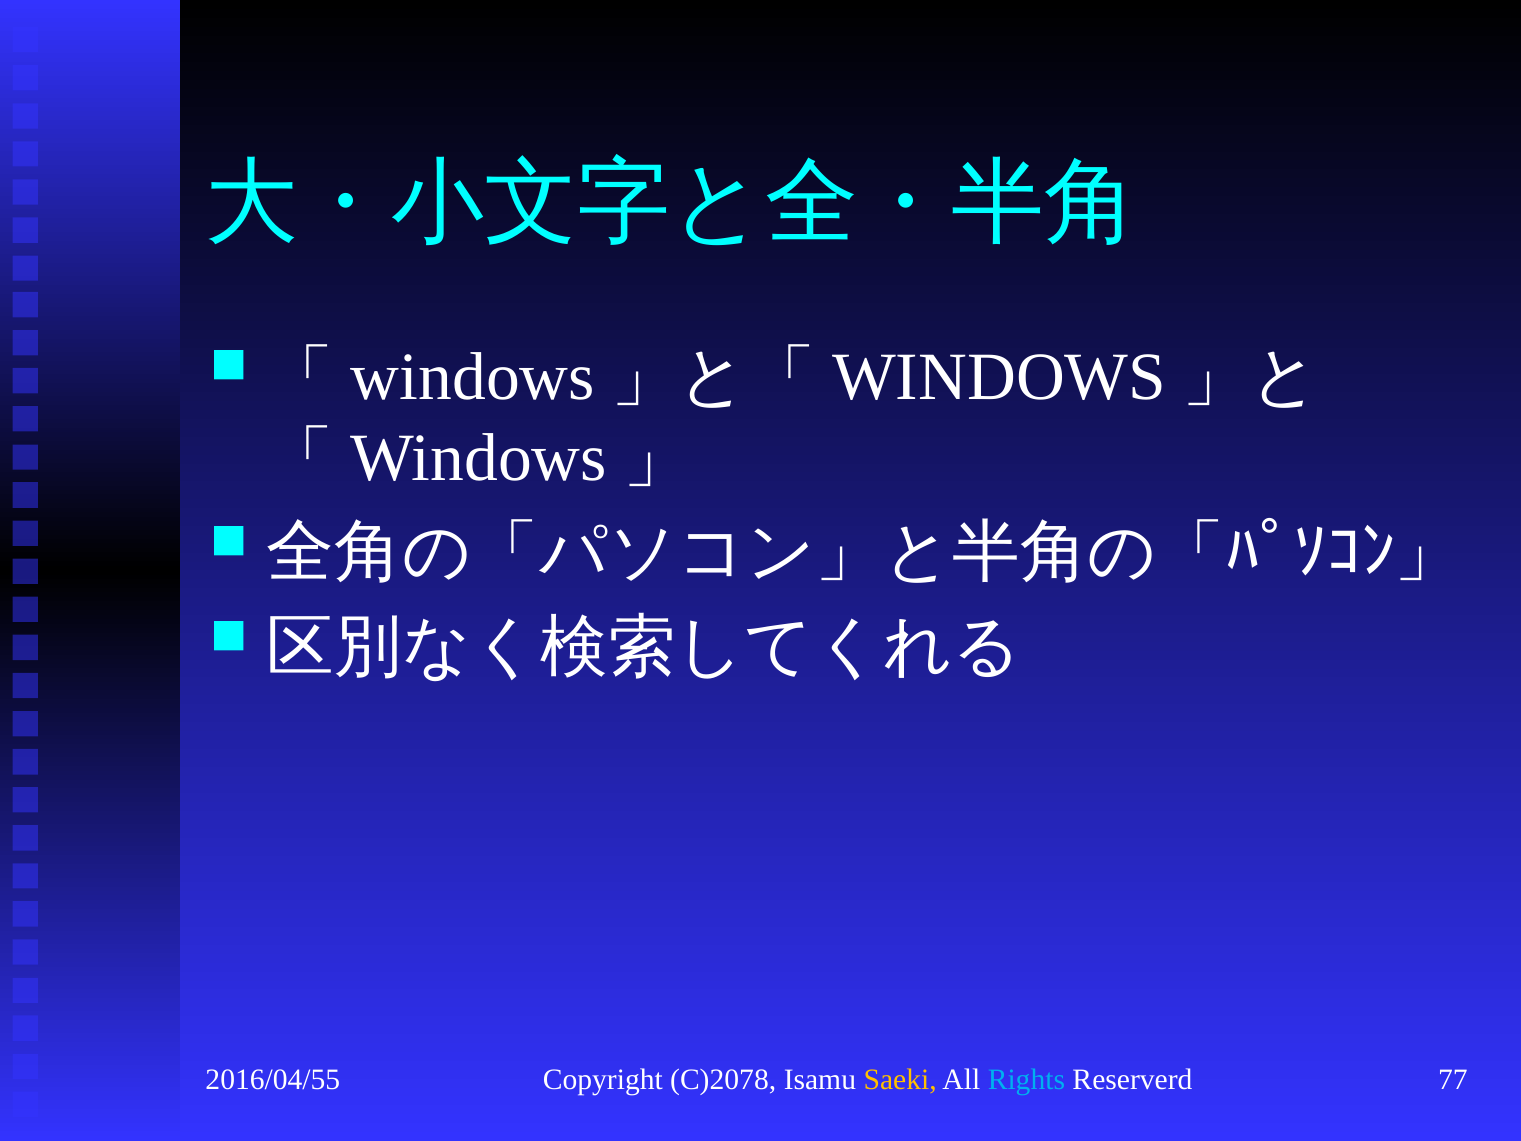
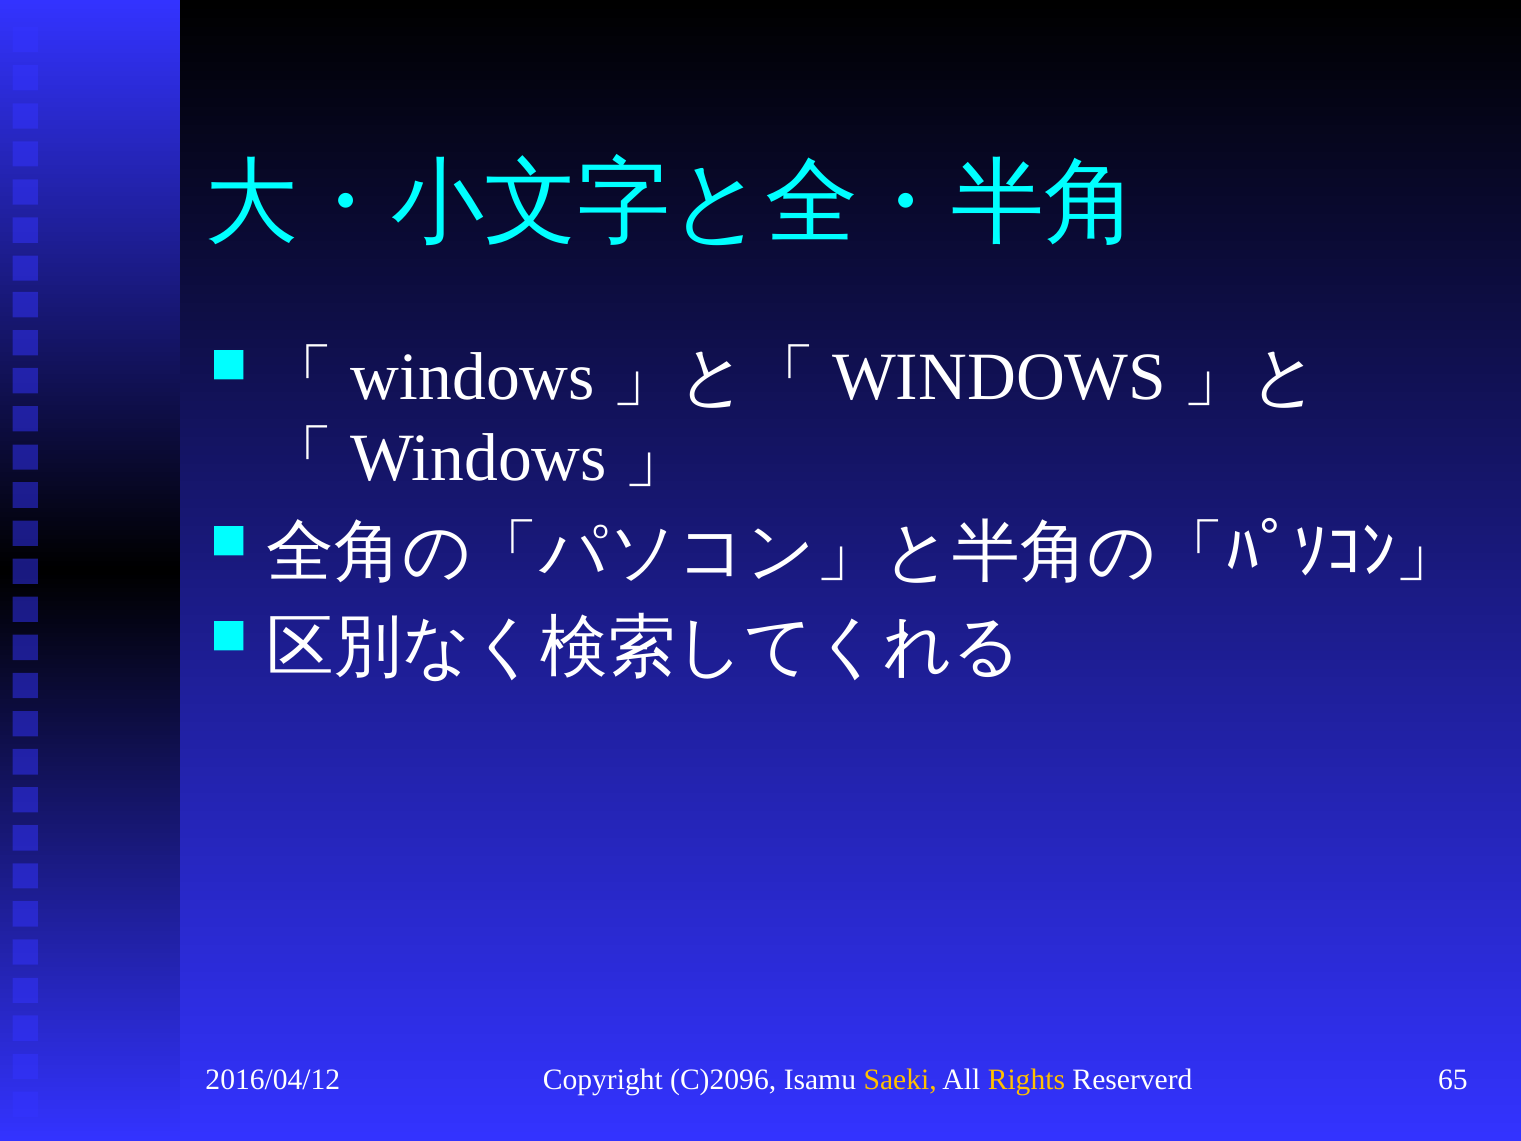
2016/04/55: 2016/04/55 -> 2016/04/12 (273, 1079)
C)2078: C)2078 -> C)2096 (723, 1079)
Rights colour: light blue -> yellow (1026, 1079)
77: 77 -> 65 (1453, 1079)
